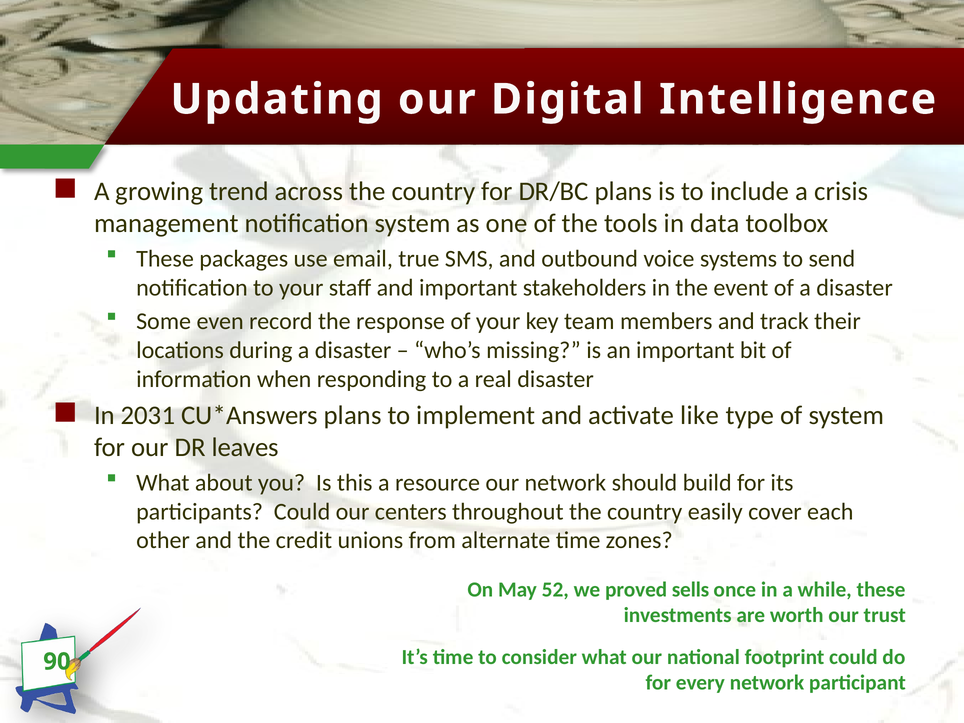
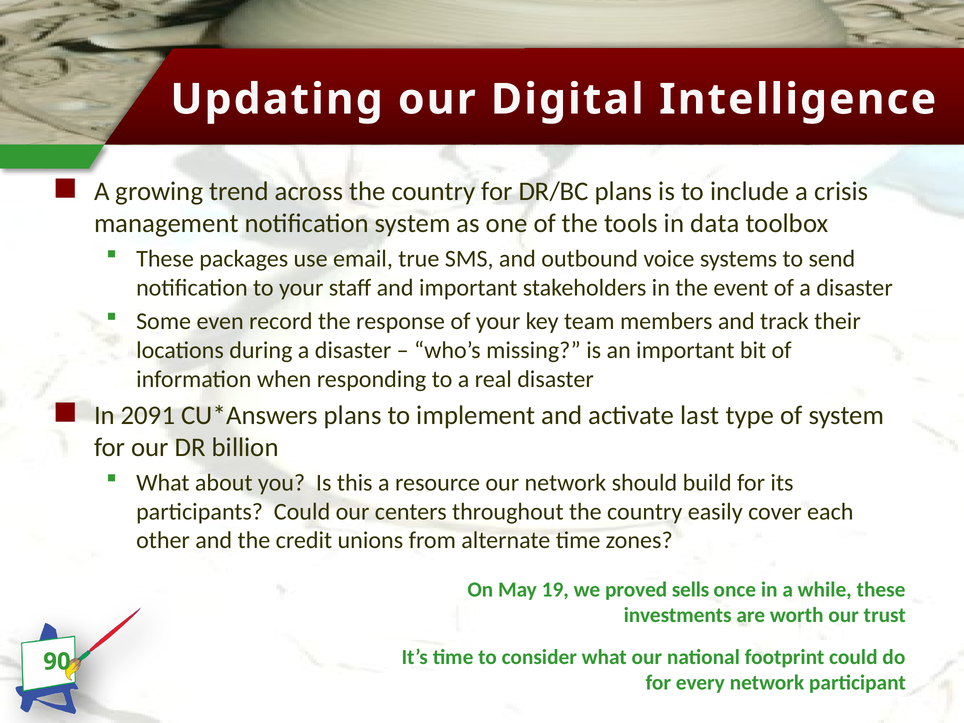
2031: 2031 -> 2091 (148, 415)
like: like -> last (700, 415)
leaves: leaves -> billion (245, 448)
52: 52 -> 19 (555, 590)
